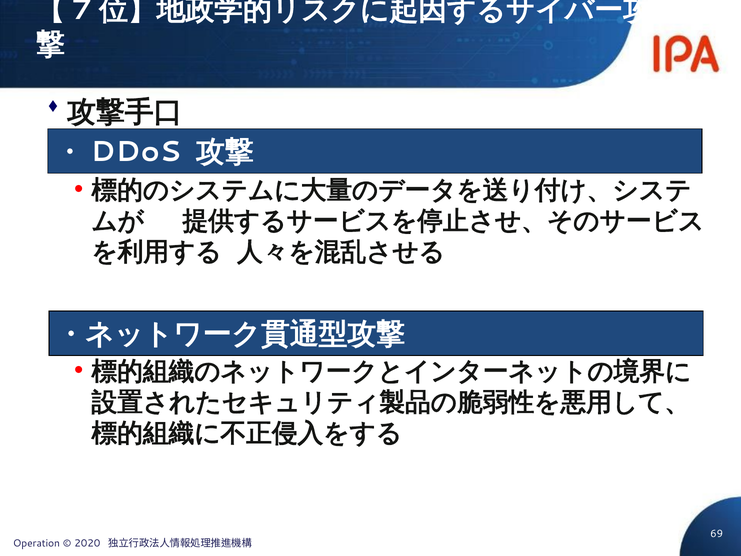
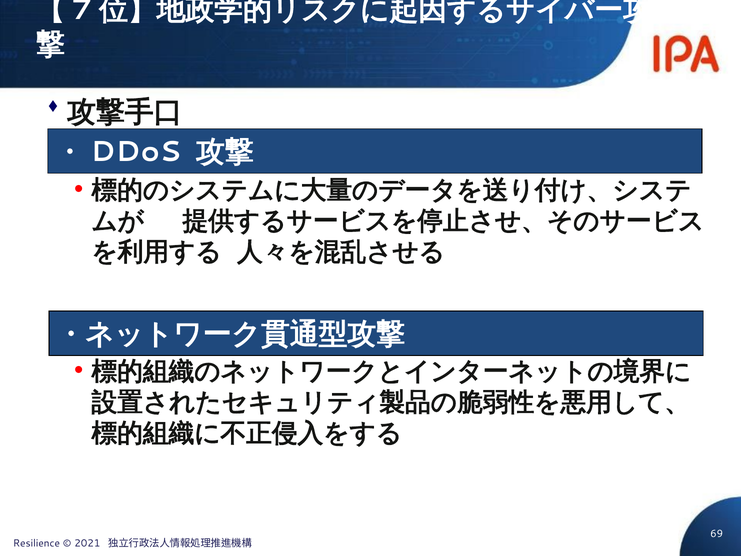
Operation: Operation -> Resilience (36, 543)
2020: 2020 -> 2021 (87, 543)
